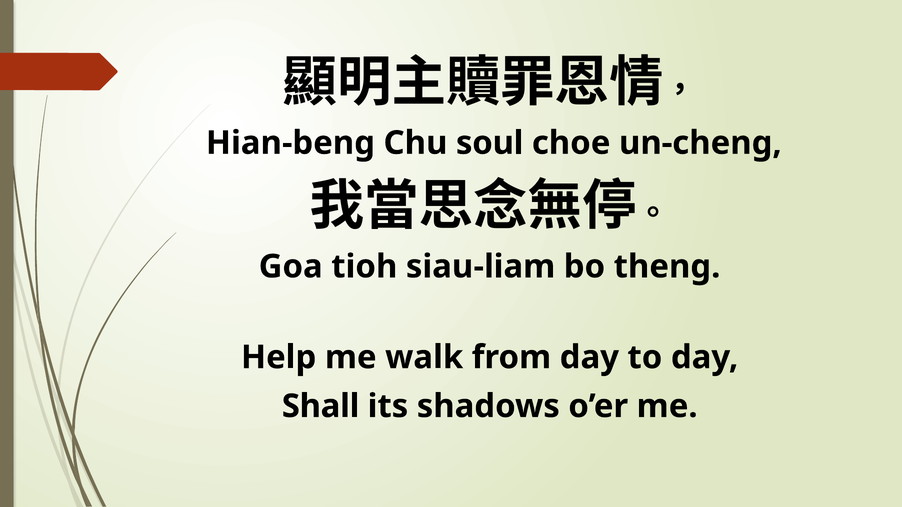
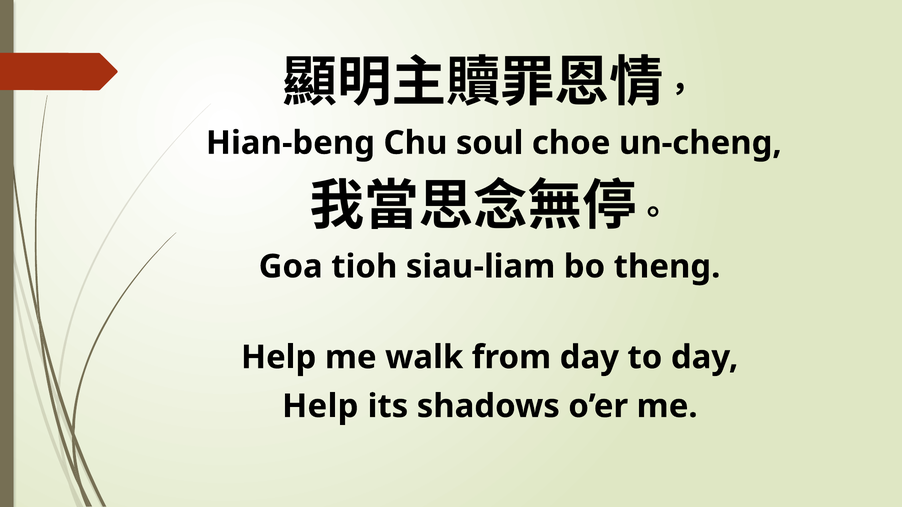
Shall: Shall -> Help (320, 406)
